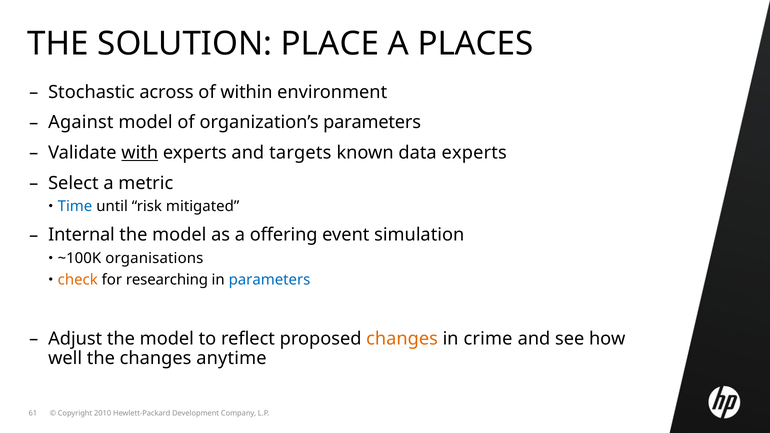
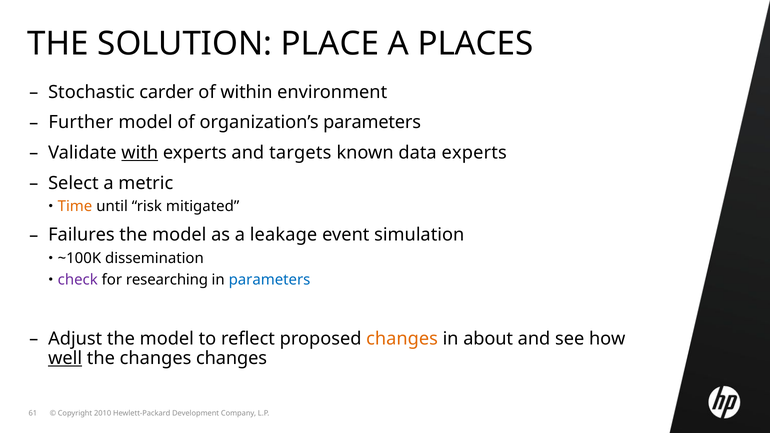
across: across -> carder (167, 92)
Against: Against -> Further (81, 123)
Time colour: blue -> orange (75, 206)
Internal: Internal -> Failures (81, 235)
offering: offering -> leakage (284, 235)
organisations: organisations -> dissemination (154, 258)
check colour: orange -> purple (78, 280)
crime: crime -> about (488, 339)
well underline: none -> present (65, 358)
changes anytime: anytime -> changes (232, 358)
